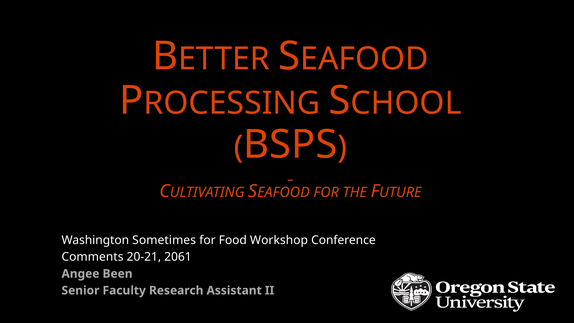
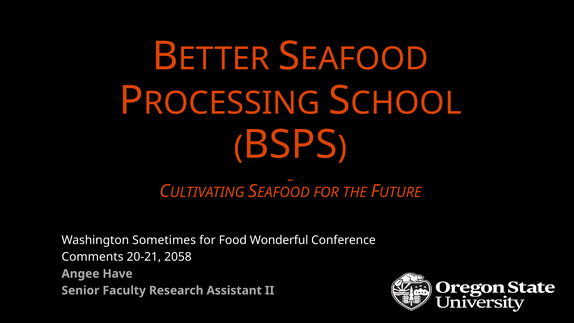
Workshop: Workshop -> Wonderful (279, 240)
2061: 2061 -> 2058 (178, 257)
Been: Been -> Have (118, 274)
